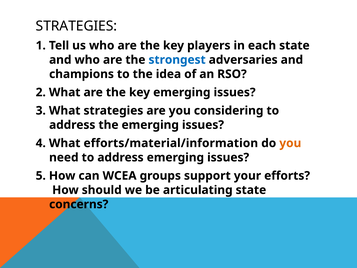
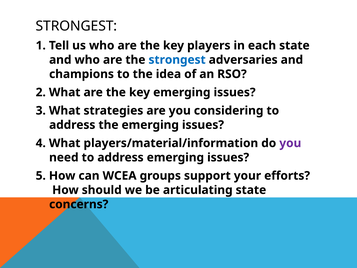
STRATEGIES: STRATEGIES -> STRONGEST (76, 26)
efforts/material/information: efforts/material/information -> players/material/information (171, 143)
you colour: orange -> purple (290, 143)
